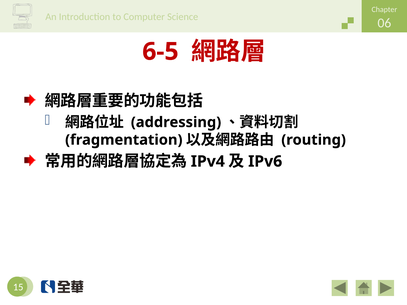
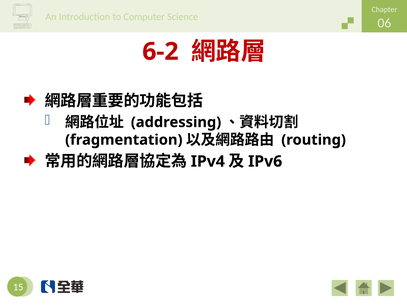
6-5: 6-5 -> 6-2 (160, 52)
